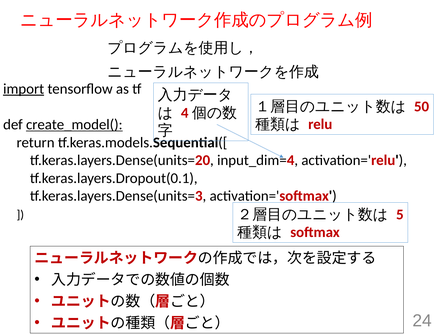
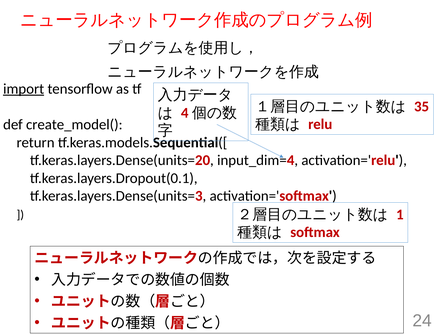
50: 50 -> 35 (422, 106)
create_model( underline: present -> none (74, 124)
5: 5 -> 1 (400, 214)
